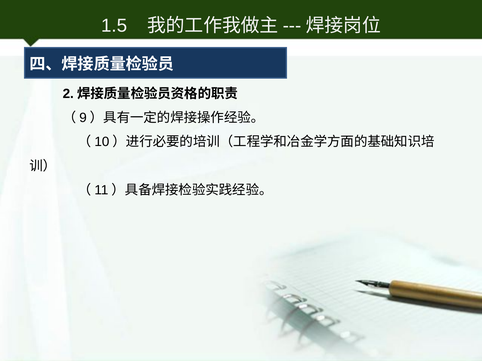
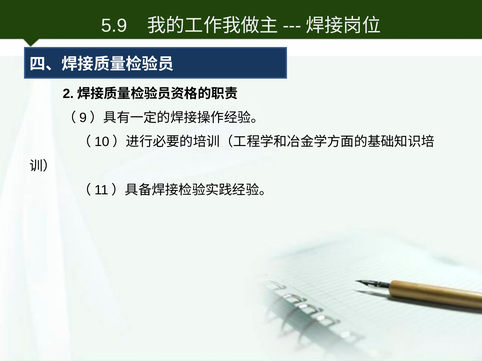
1.5: 1.5 -> 5.9 (114, 26)
